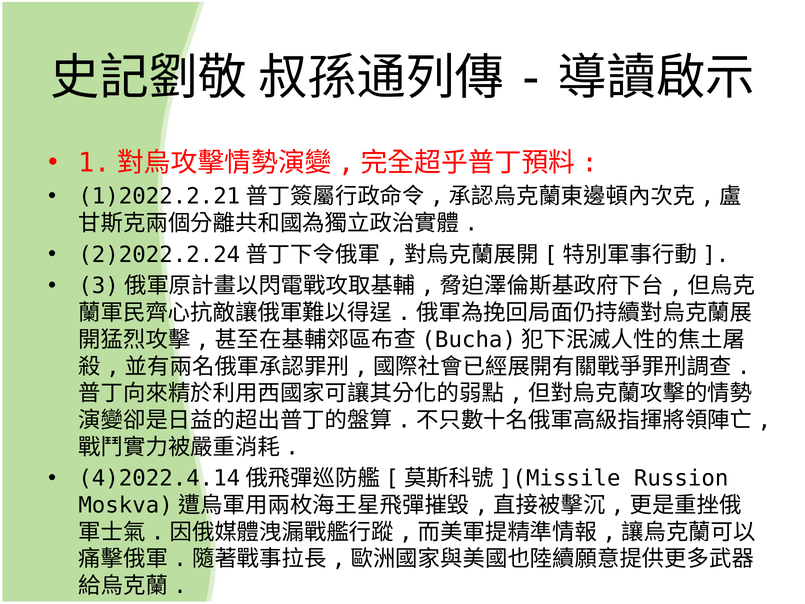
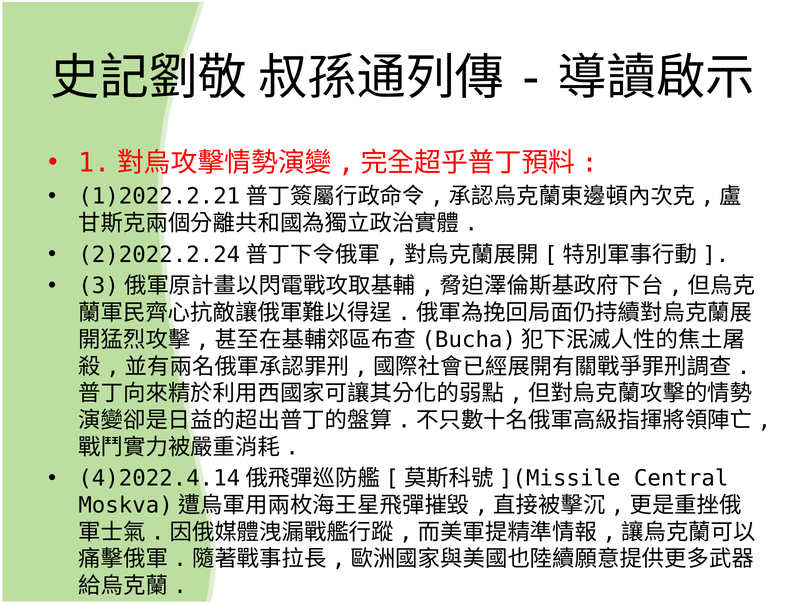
Russion: Russion -> Central (681, 478)
